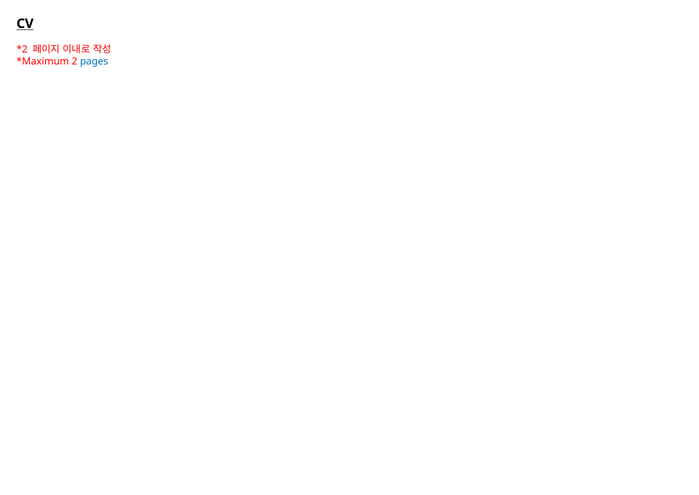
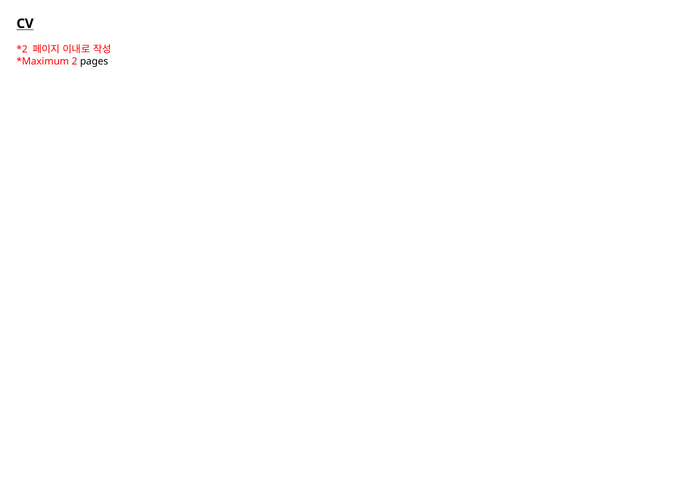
pages colour: blue -> black (94, 62)
